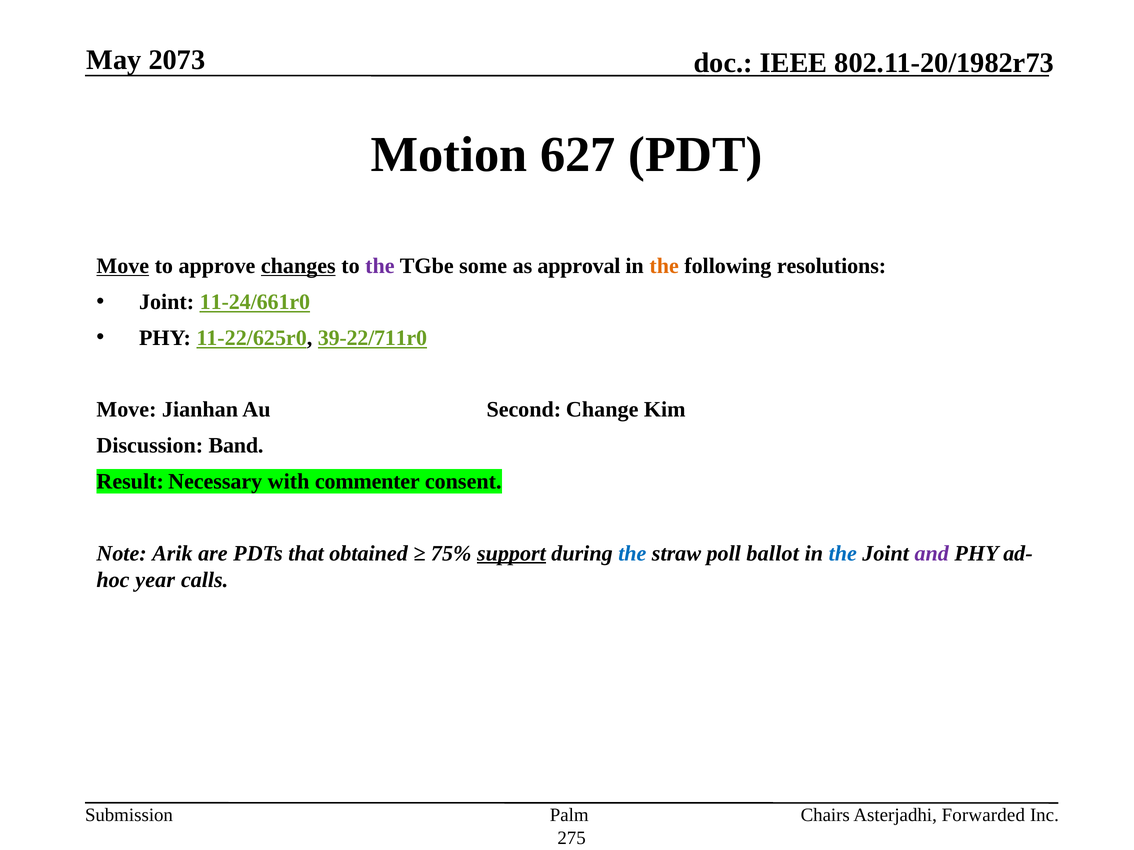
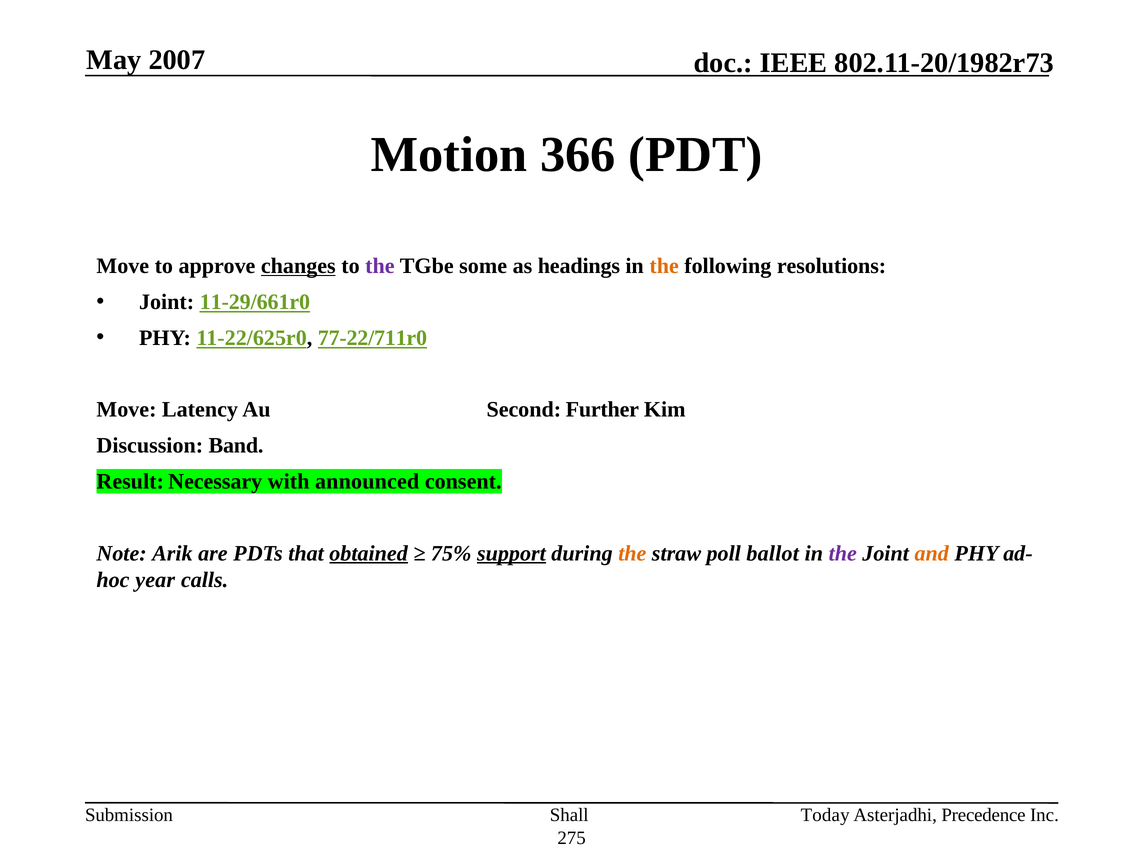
2073: 2073 -> 2007 (177, 60)
627: 627 -> 366 (578, 155)
Move underline: present -> none (123, 266)
approval: approval -> headings (579, 266)
11-24/661r0: 11-24/661r0 -> 11-29/661r0 (255, 302)
39-22/711r0: 39-22/711r0 -> 77-22/711r0 (372, 338)
Jianhan: Jianhan -> Latency (200, 410)
Change: Change -> Further (602, 410)
commenter: commenter -> announced (367, 482)
obtained underline: none -> present (369, 554)
the colour: blue -> orange (632, 554)
the colour: blue -> purple (843, 554)
and colour: purple -> orange (932, 554)
Palm: Palm -> Shall (569, 816)
Chairs: Chairs -> Today (825, 816)
Forwarded: Forwarded -> Precedence (984, 816)
